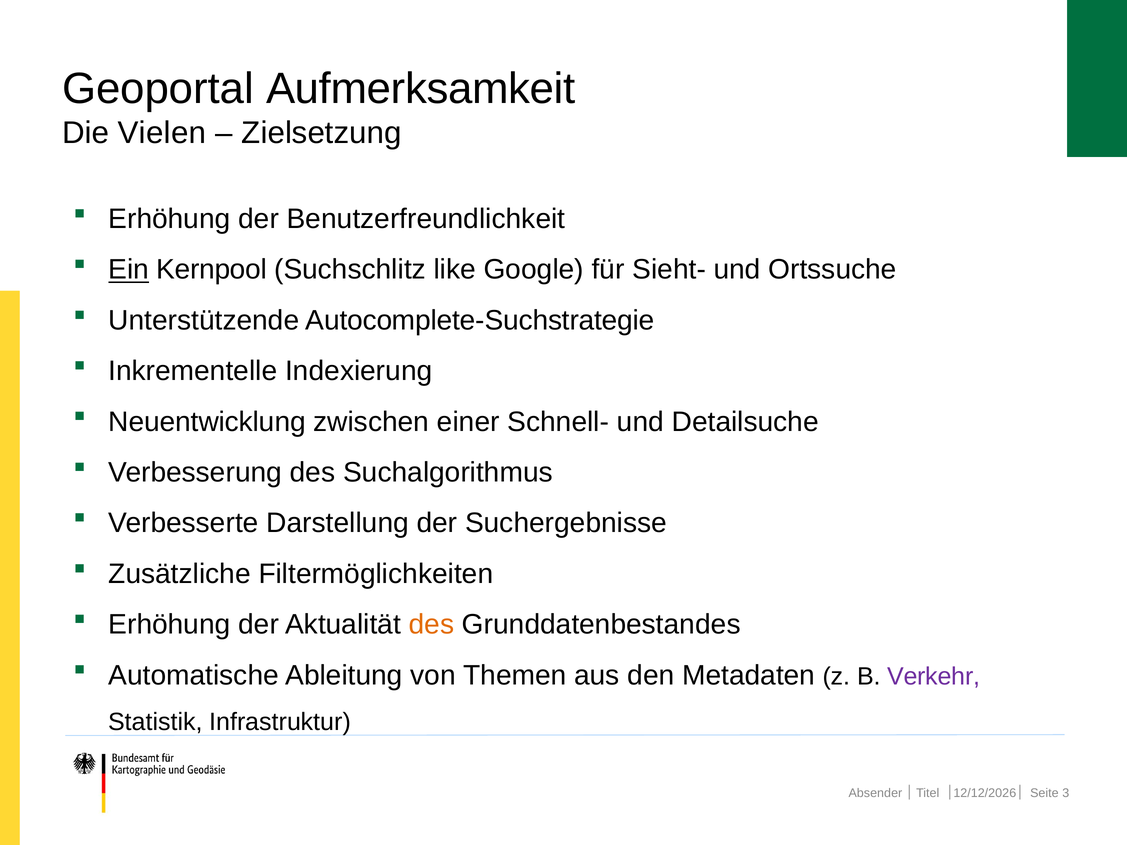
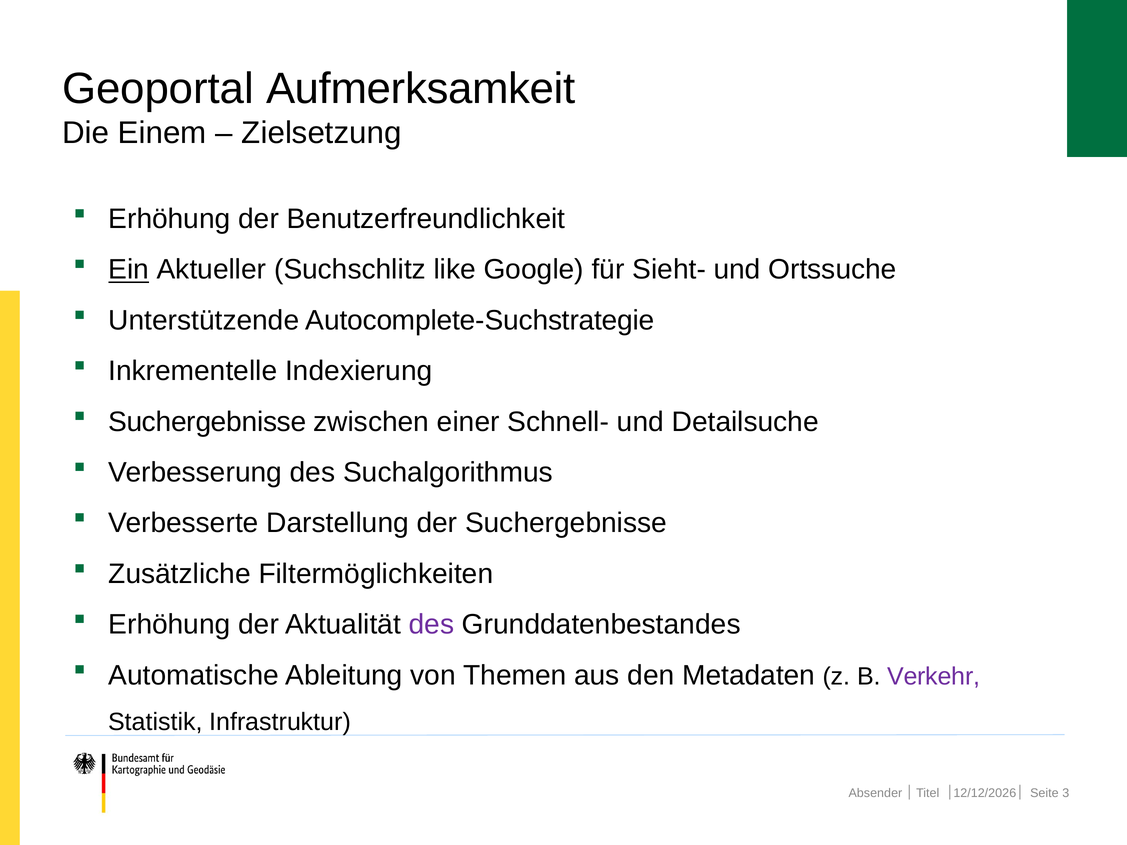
Vielen: Vielen -> Einem (162, 133)
Kernpool: Kernpool -> Aktueller (211, 270)
Neuentwicklung: Neuentwicklung -> Suchergebnisse (207, 422)
des colour: orange -> purple (431, 625)
